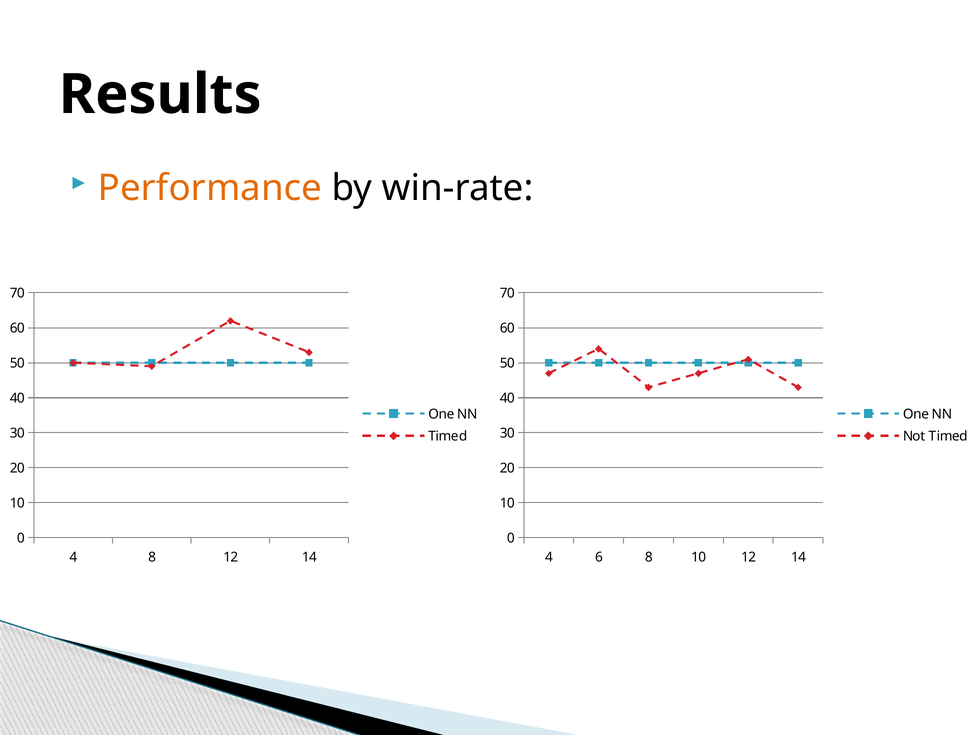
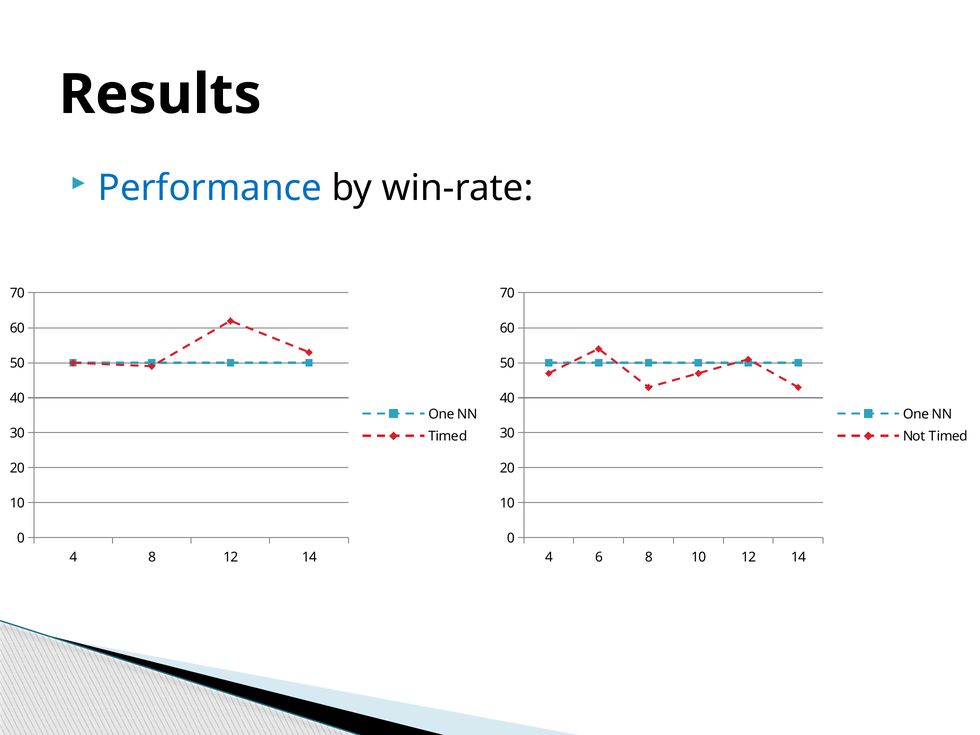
Performance colour: orange -> blue (210, 188)
